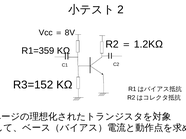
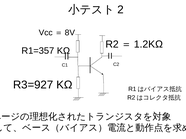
R1=359: R1=359 -> R1=357 (38, 51)
R3=152: R3=152 -> R3=927 (33, 85)
